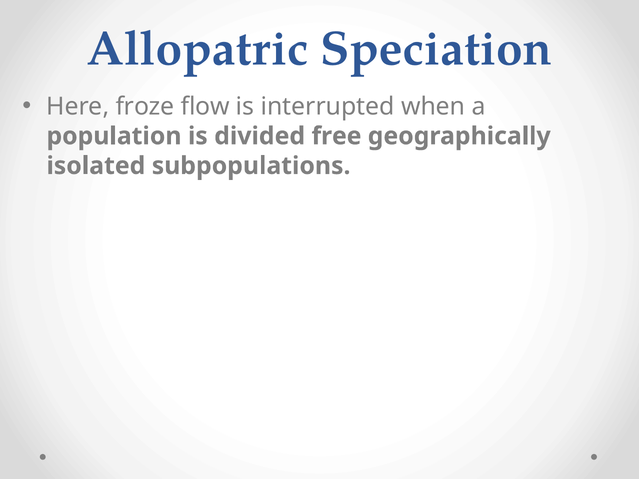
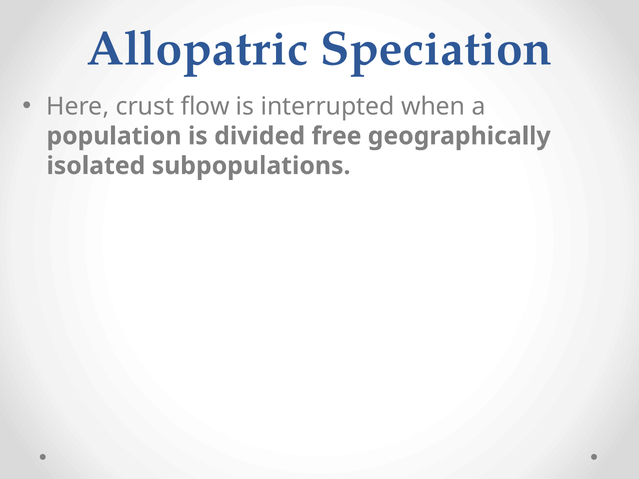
froze: froze -> crust (145, 106)
